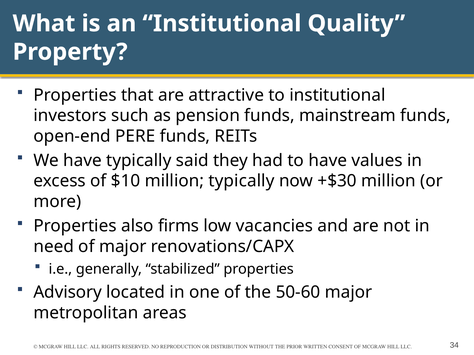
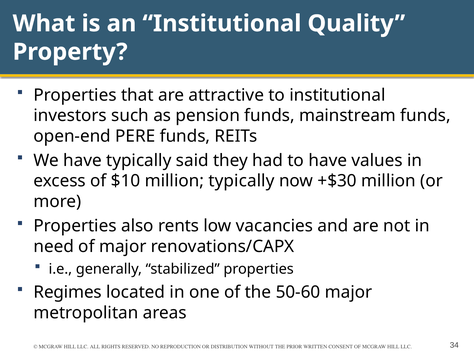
firms: firms -> rents (179, 226)
Advisory: Advisory -> Regimes (68, 293)
